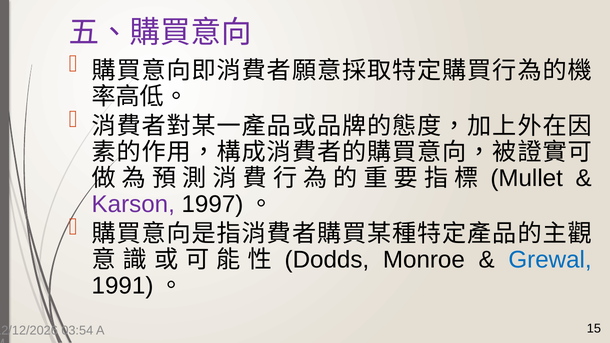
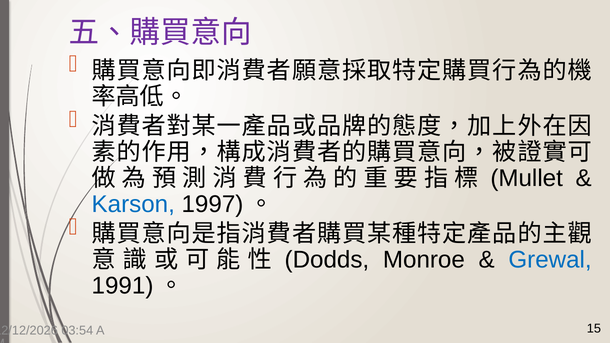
Karson colour: purple -> blue (133, 204)
